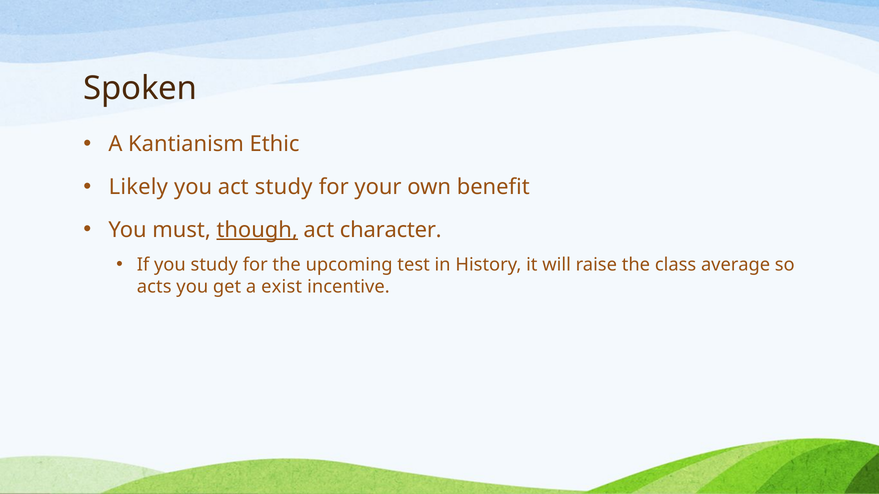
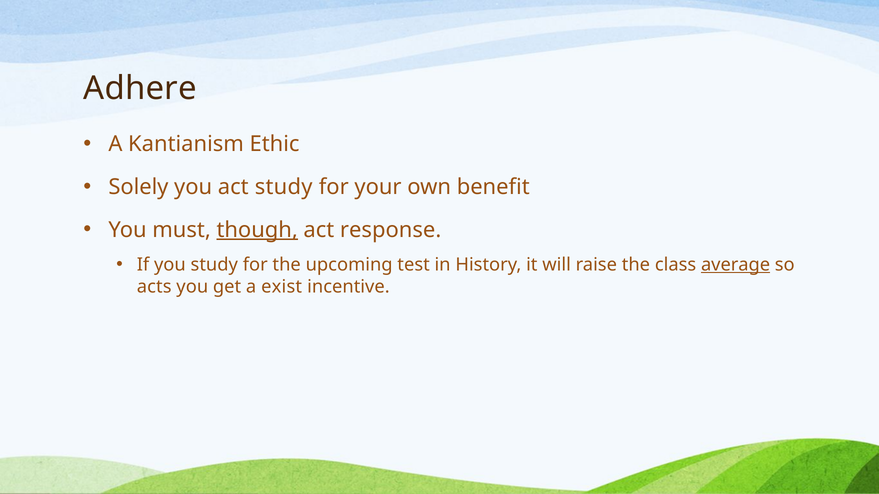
Spoken: Spoken -> Adhere (140, 89)
Likely: Likely -> Solely (138, 187)
character: character -> response (391, 230)
average underline: none -> present (736, 265)
